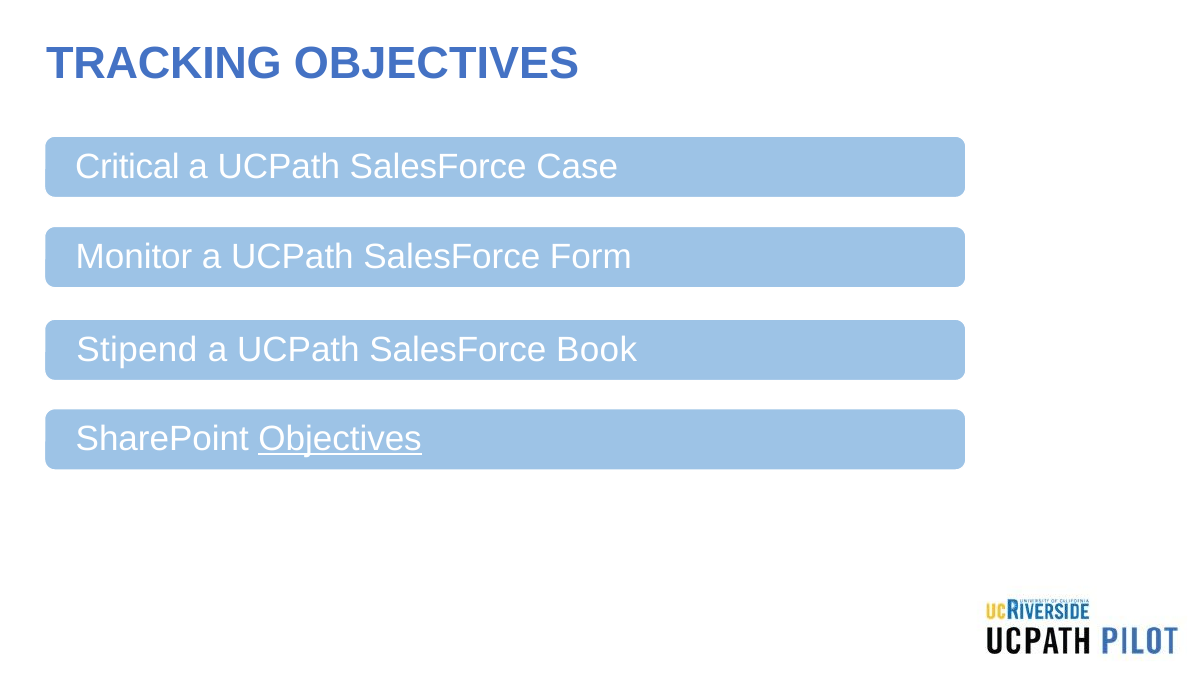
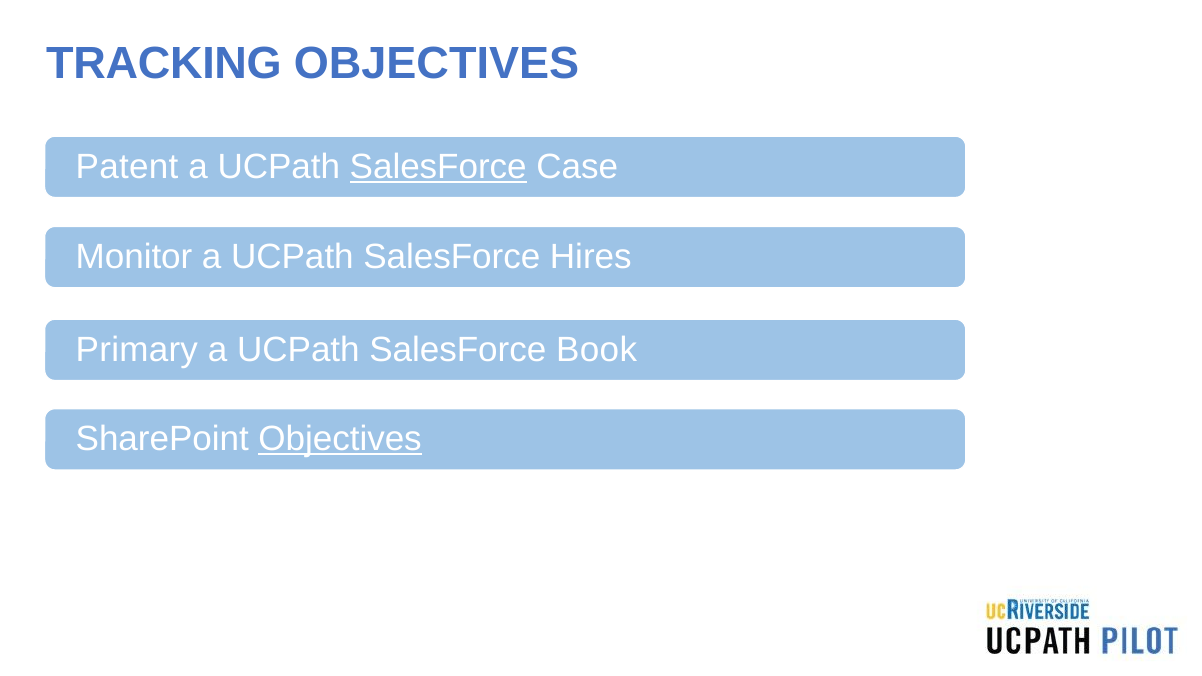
Critical: Critical -> Patent (127, 167)
SalesForce underline: none -> present (438, 167)
Form: Form -> Hires (591, 257)
Stipend: Stipend -> Primary (137, 350)
